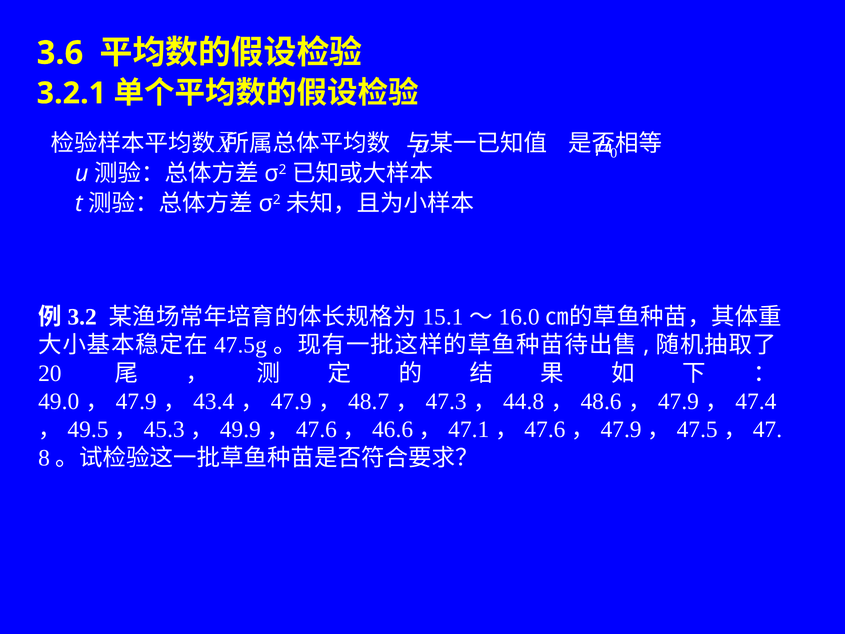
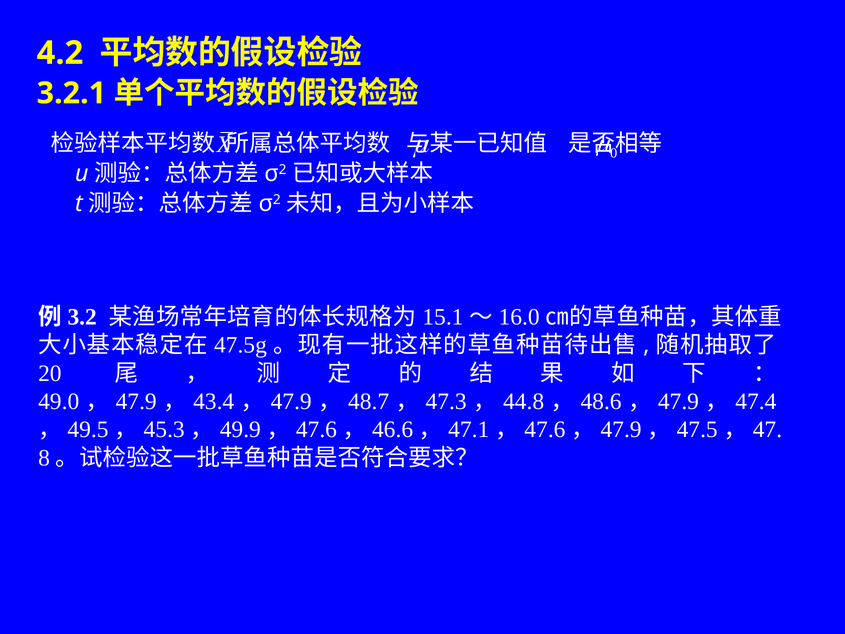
3.6: 3.6 -> 4.2 (60, 53)
